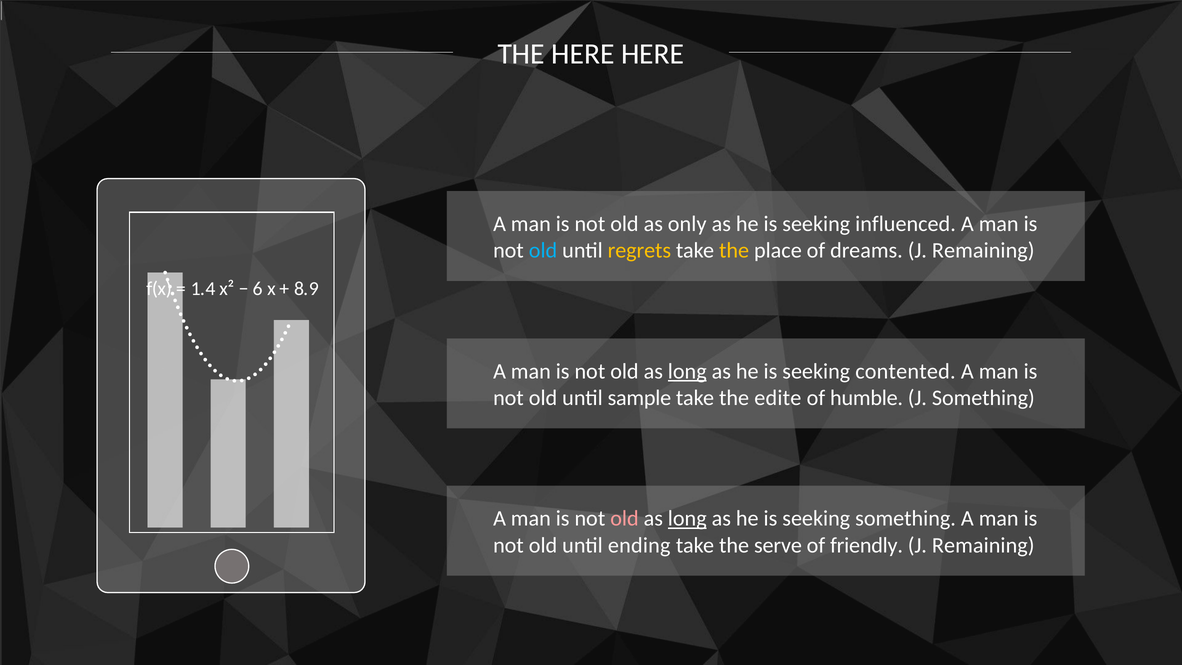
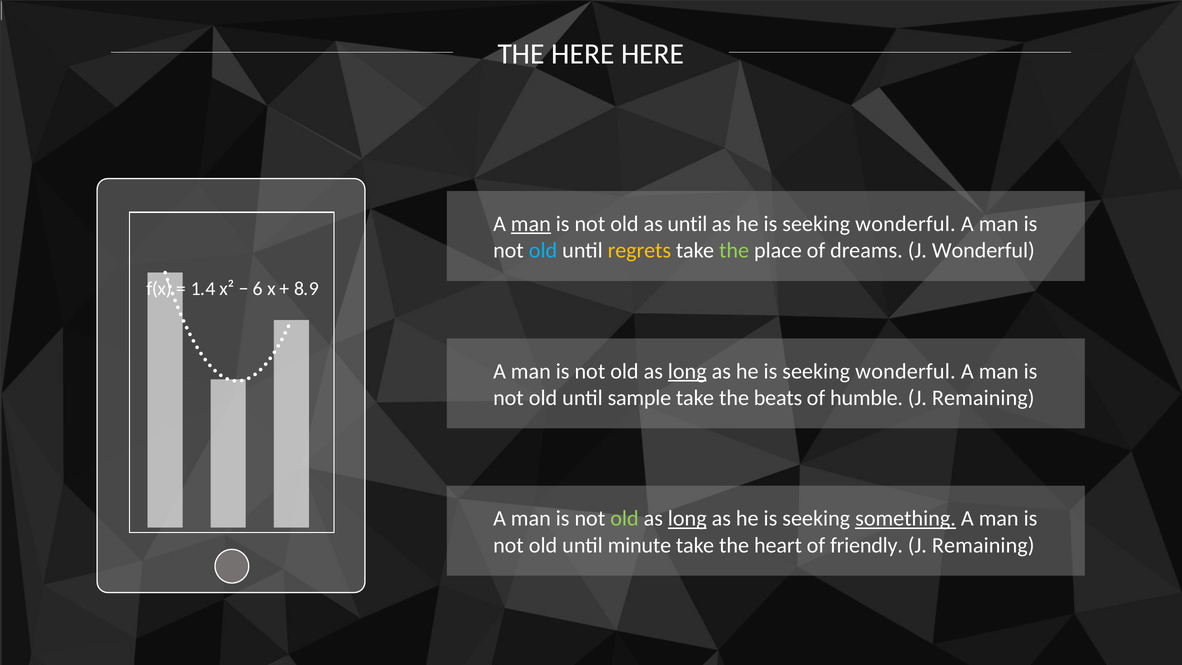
man underline: none -> present (531, 224)
as only: only -> until (687, 224)
influenced: influenced -> wonderful (905, 224)
the colour: yellow -> light green (734, 250)
dreams J Remaining: Remaining -> Wonderful (983, 250)
contented: contented -> wonderful (905, 371)
edite: edite -> beats (778, 398)
Something: Something -> Remaining (983, 398)
old colour: pink -> light green (624, 519)
something underline: none -> present (906, 519)
ending: ending -> minute (639, 545)
serve: serve -> heart (778, 545)
